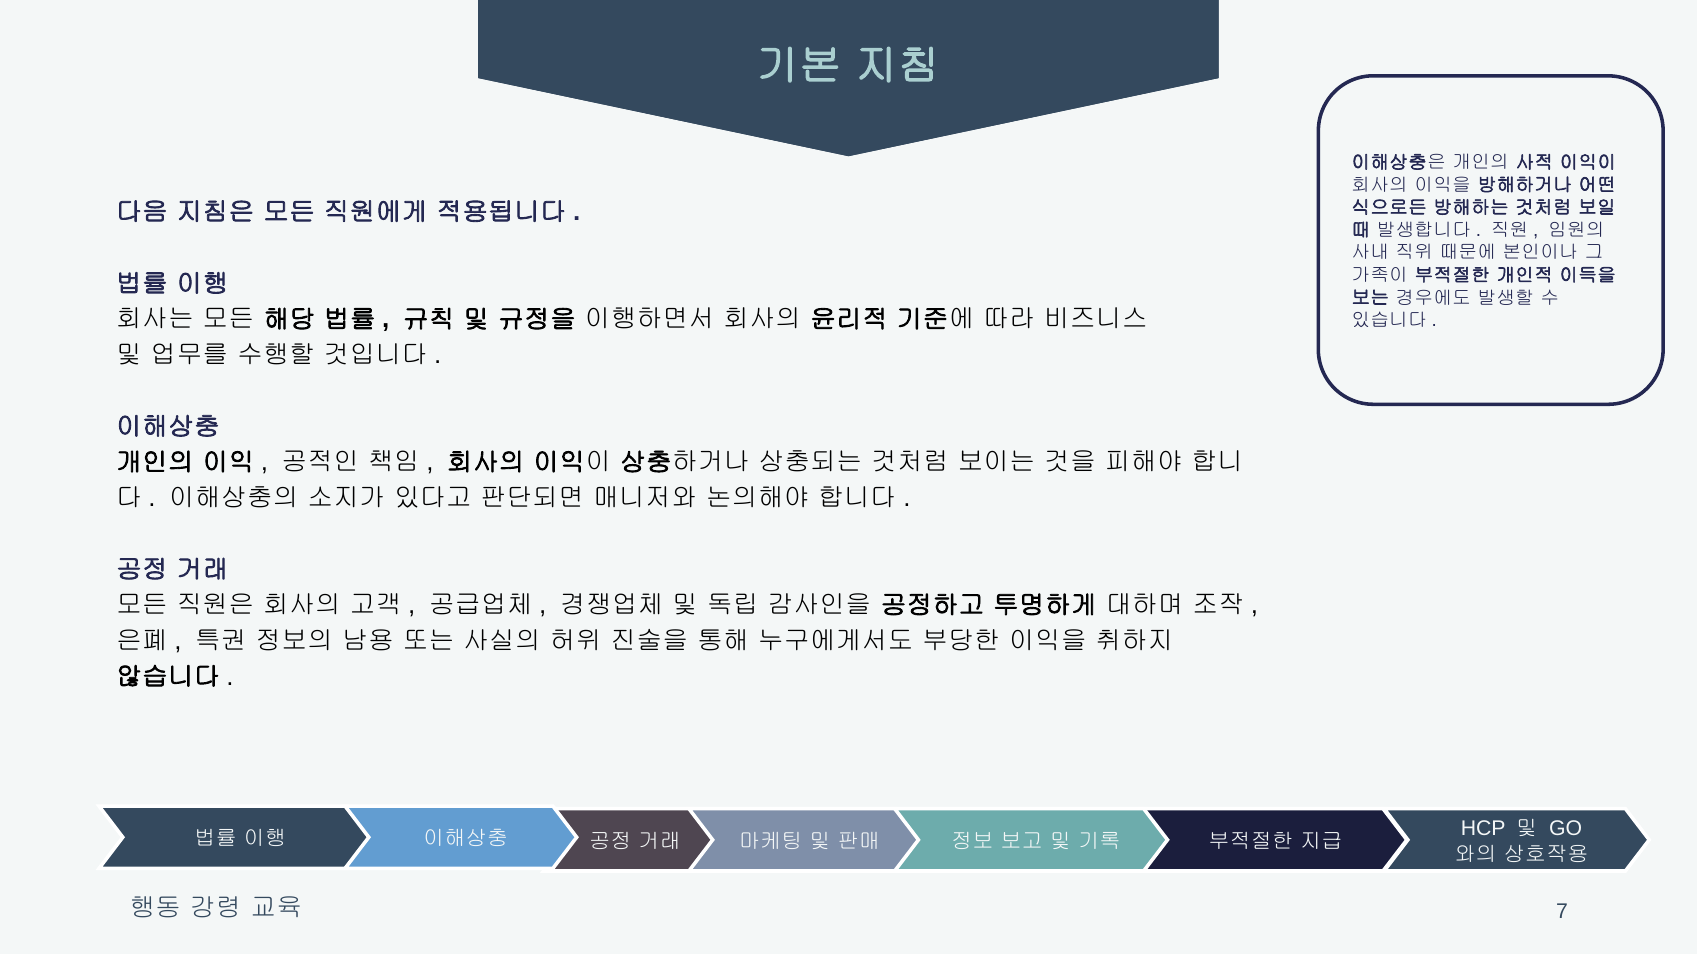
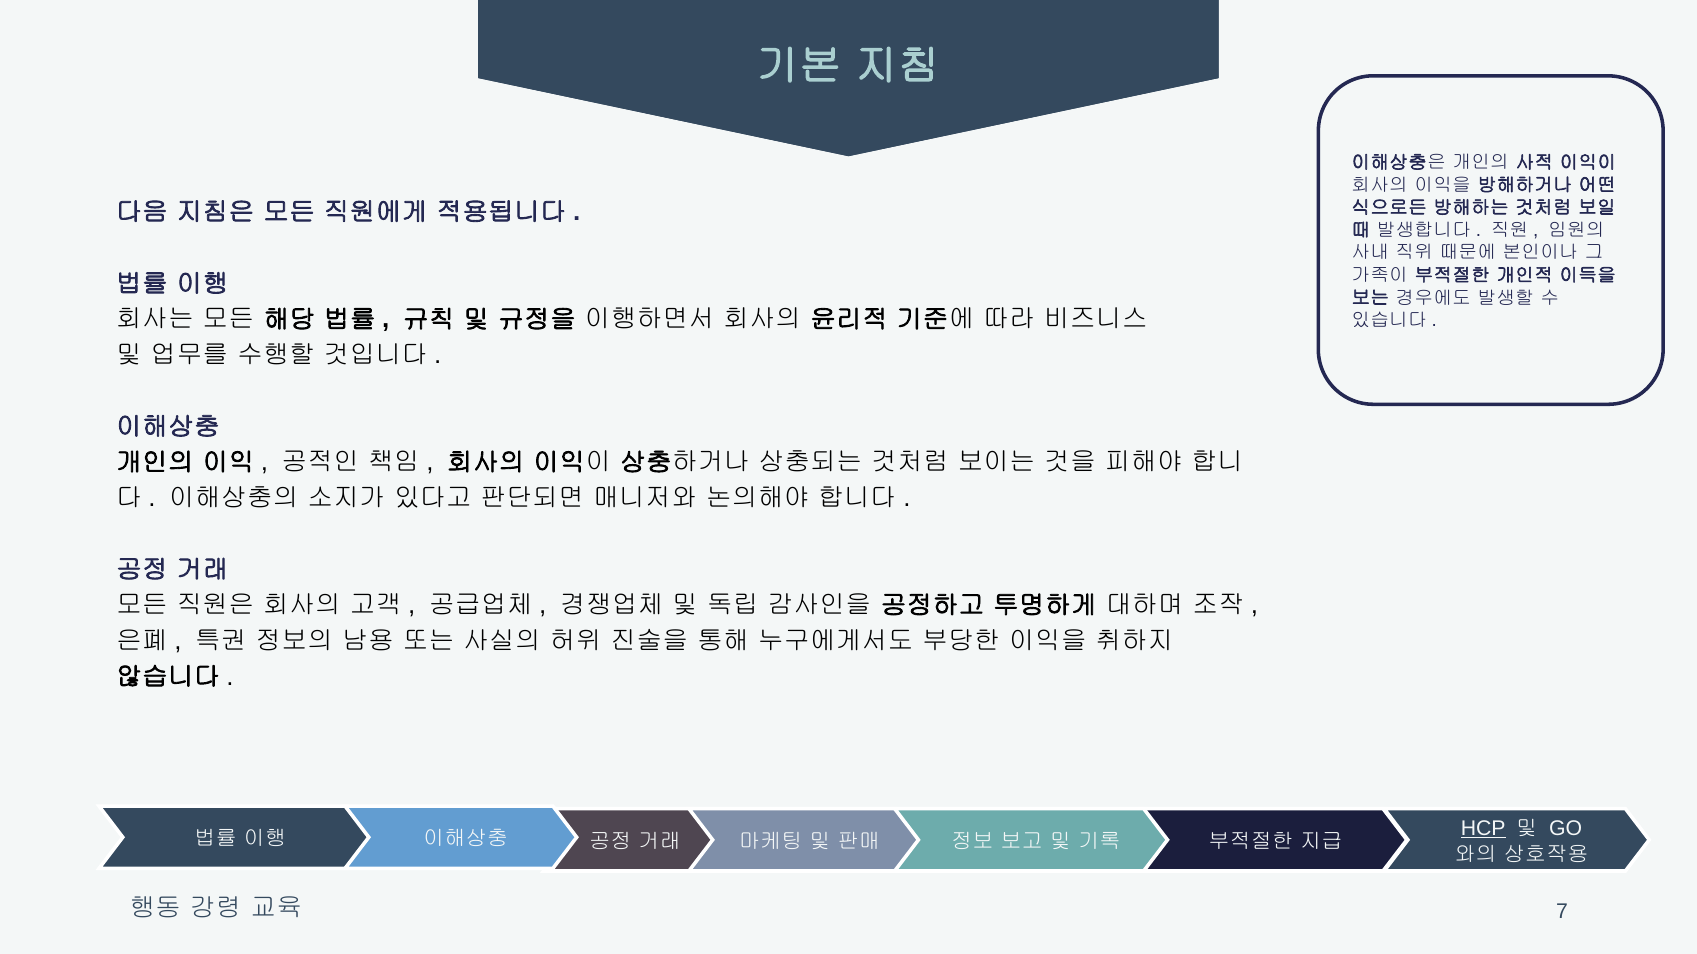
HCP underline: none -> present (1483, 829)
